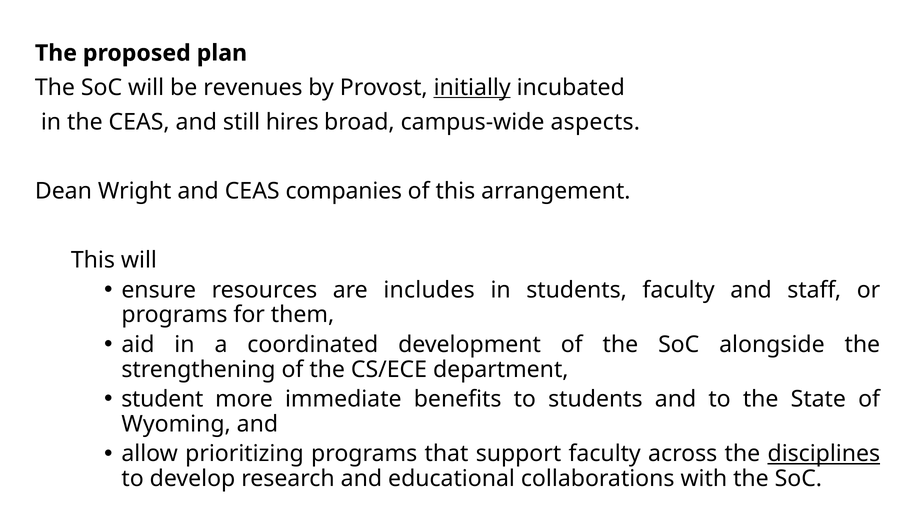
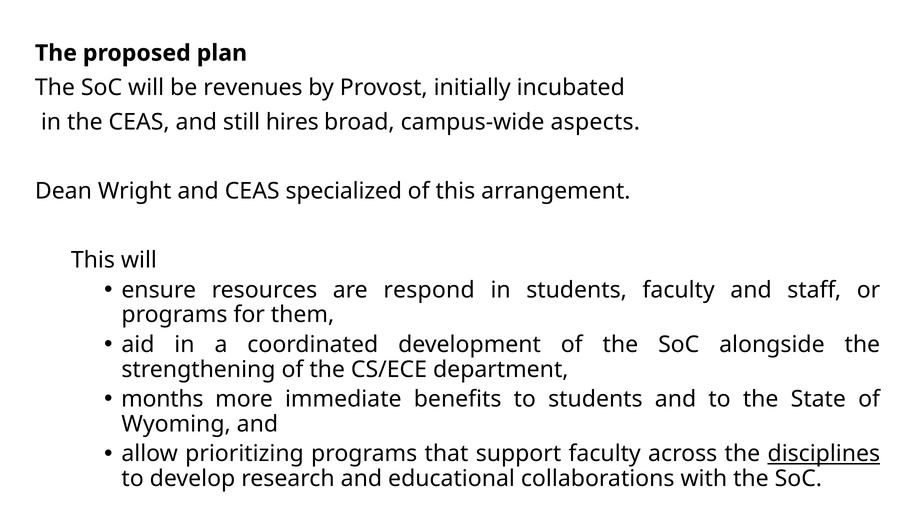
initially underline: present -> none (472, 88)
companies: companies -> specialized (344, 191)
includes: includes -> respond (429, 290)
student: student -> months (162, 399)
